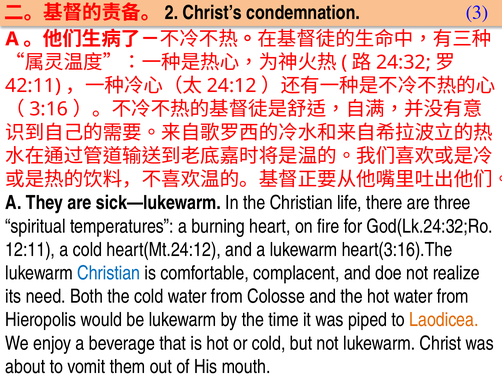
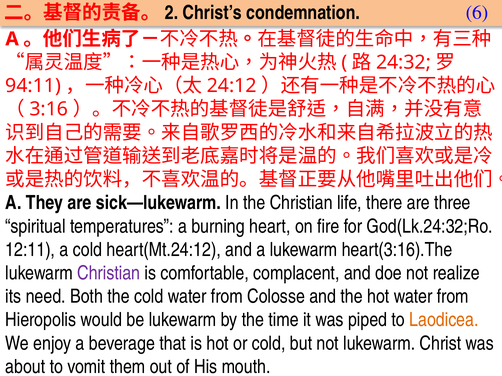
3: 3 -> 6 (477, 12)
42:11: 42:11 -> 94:11 (33, 86)
Christian colour: blue -> purple (109, 273)
